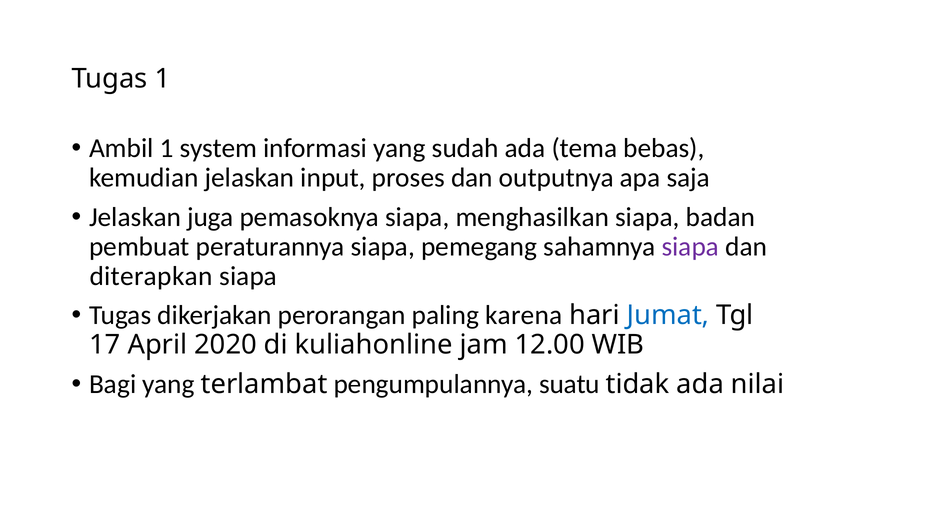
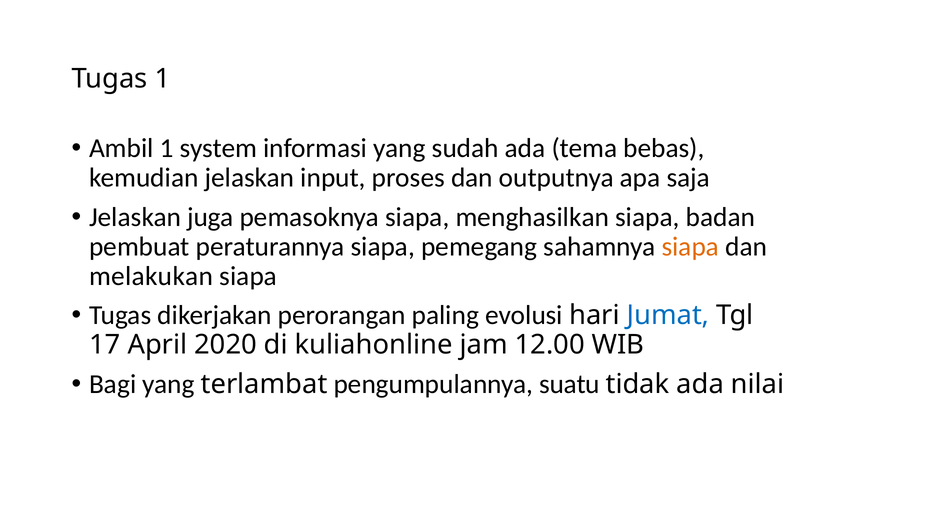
siapa colour: purple -> orange (690, 247)
diterapkan: diterapkan -> melakukan (151, 276)
karena: karena -> evolusi (524, 316)
